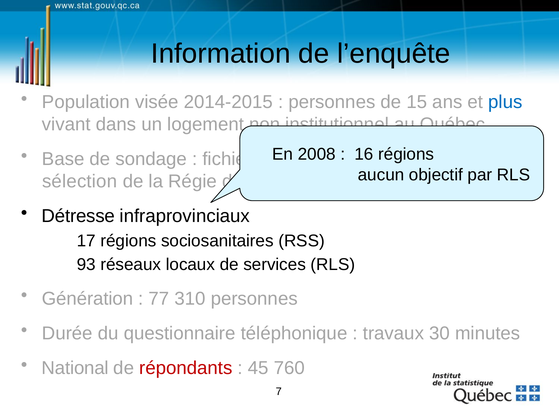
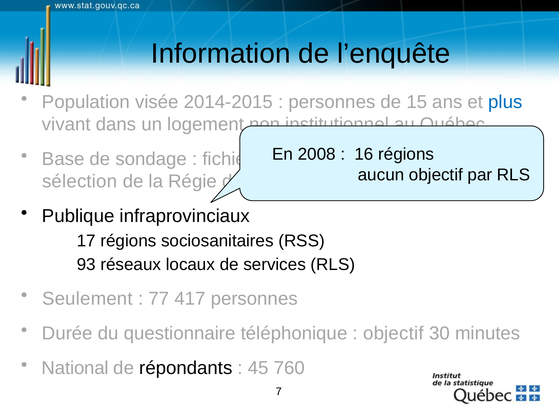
Détresse: Détresse -> Publique (78, 216)
Génération: Génération -> Seulement (87, 299)
310: 310 -> 417 (190, 299)
travaux: travaux -> objectif (393, 333)
répondants colour: red -> black (186, 368)
